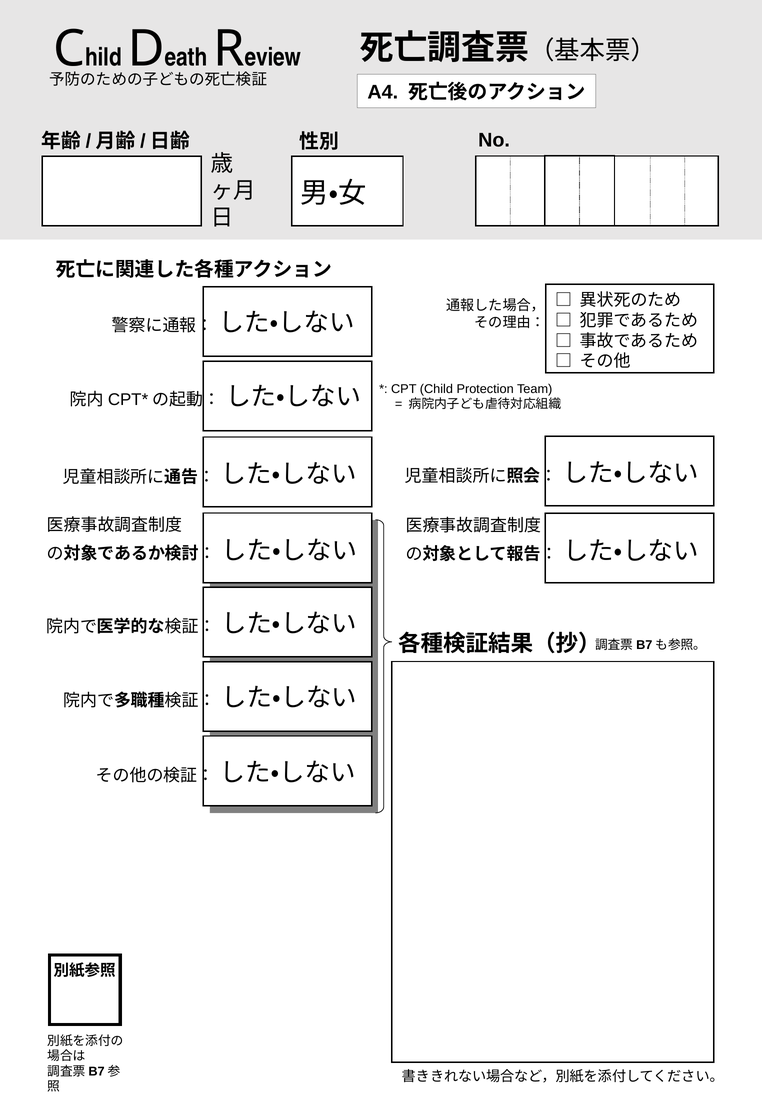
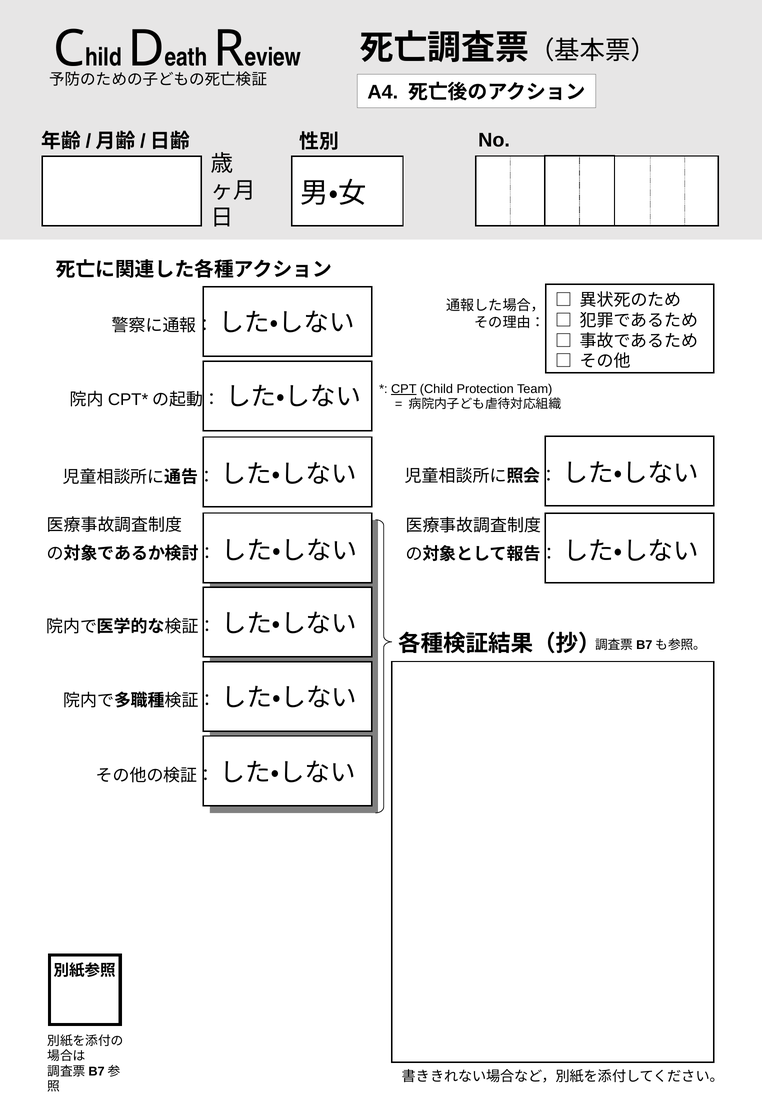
CPT underline: none -> present (404, 389)
